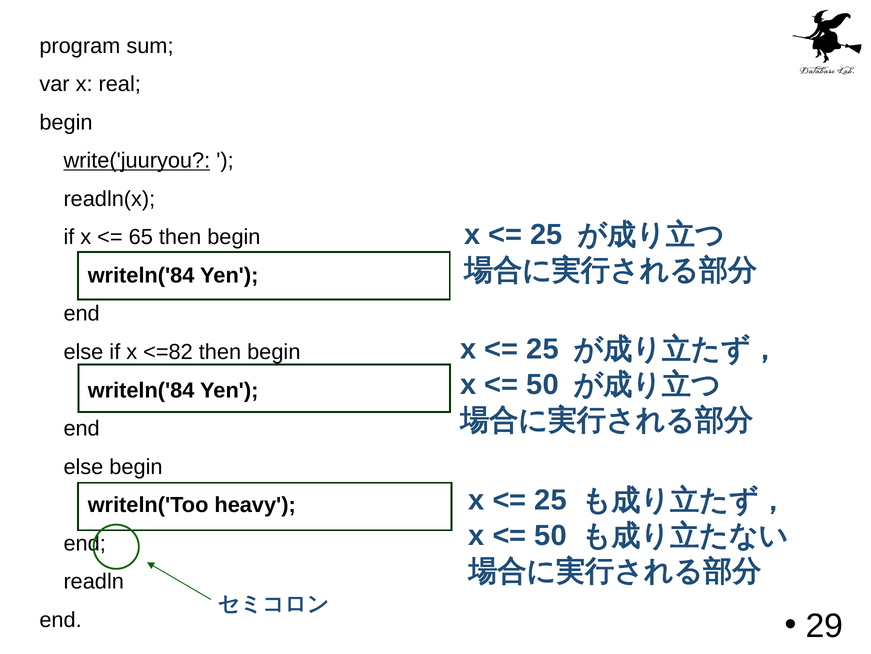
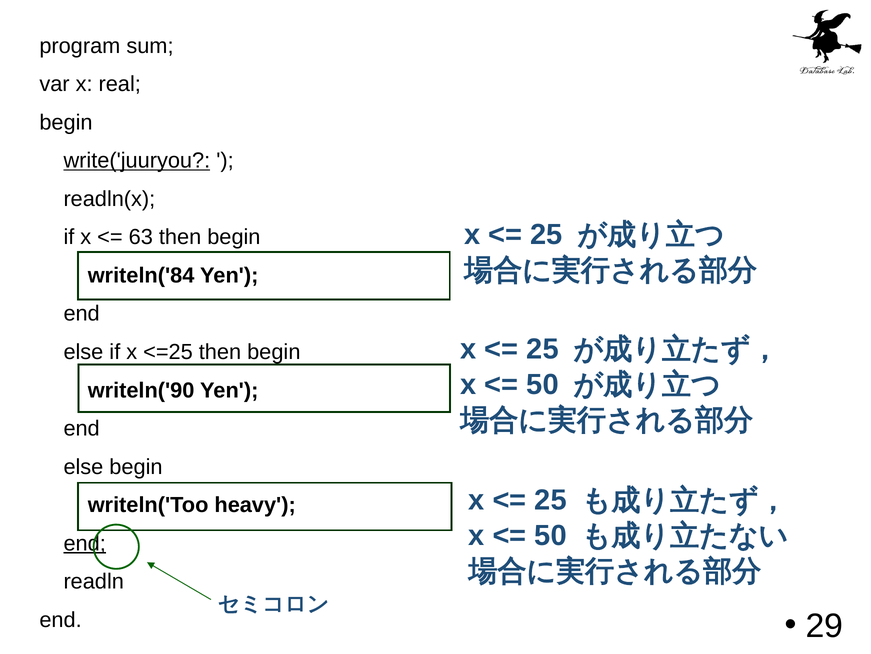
65: 65 -> 63 (141, 237)
<=82: <=82 -> <=25 (168, 352)
writeln('84: writeln('84 -> writeln('90 (141, 390)
end underline: none -> present (85, 543)
